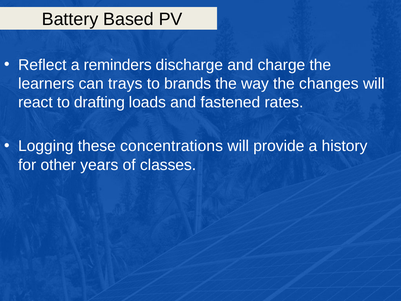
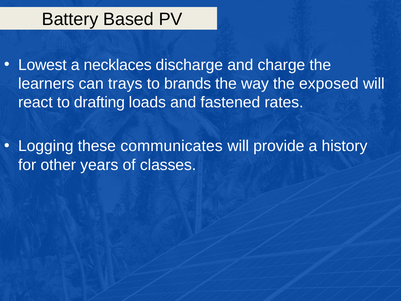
Reflect: Reflect -> Lowest (42, 65)
reminders: reminders -> necklaces (118, 65)
changes: changes -> exposed (329, 84)
concentrations: concentrations -> communicates (172, 146)
